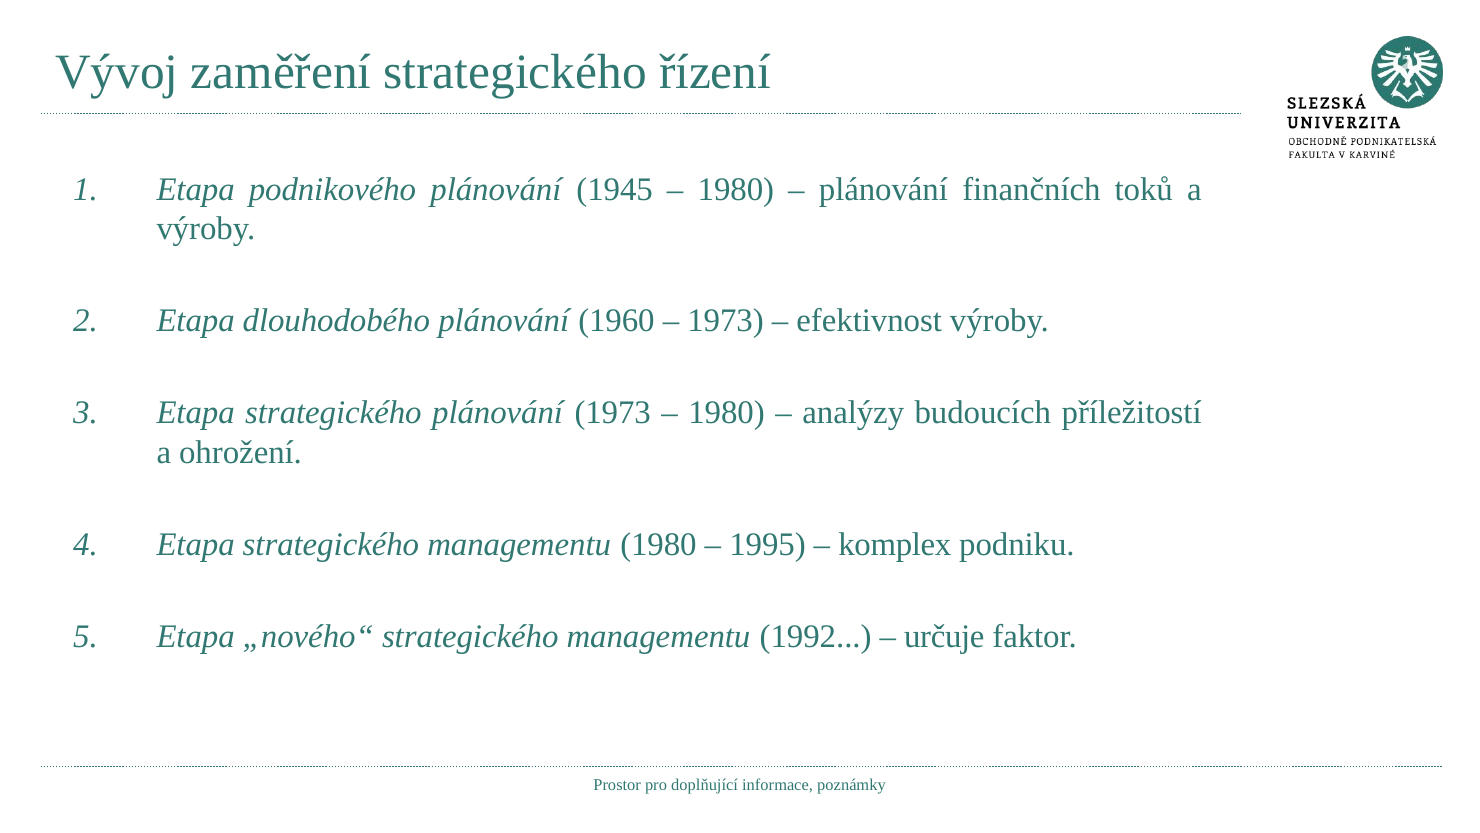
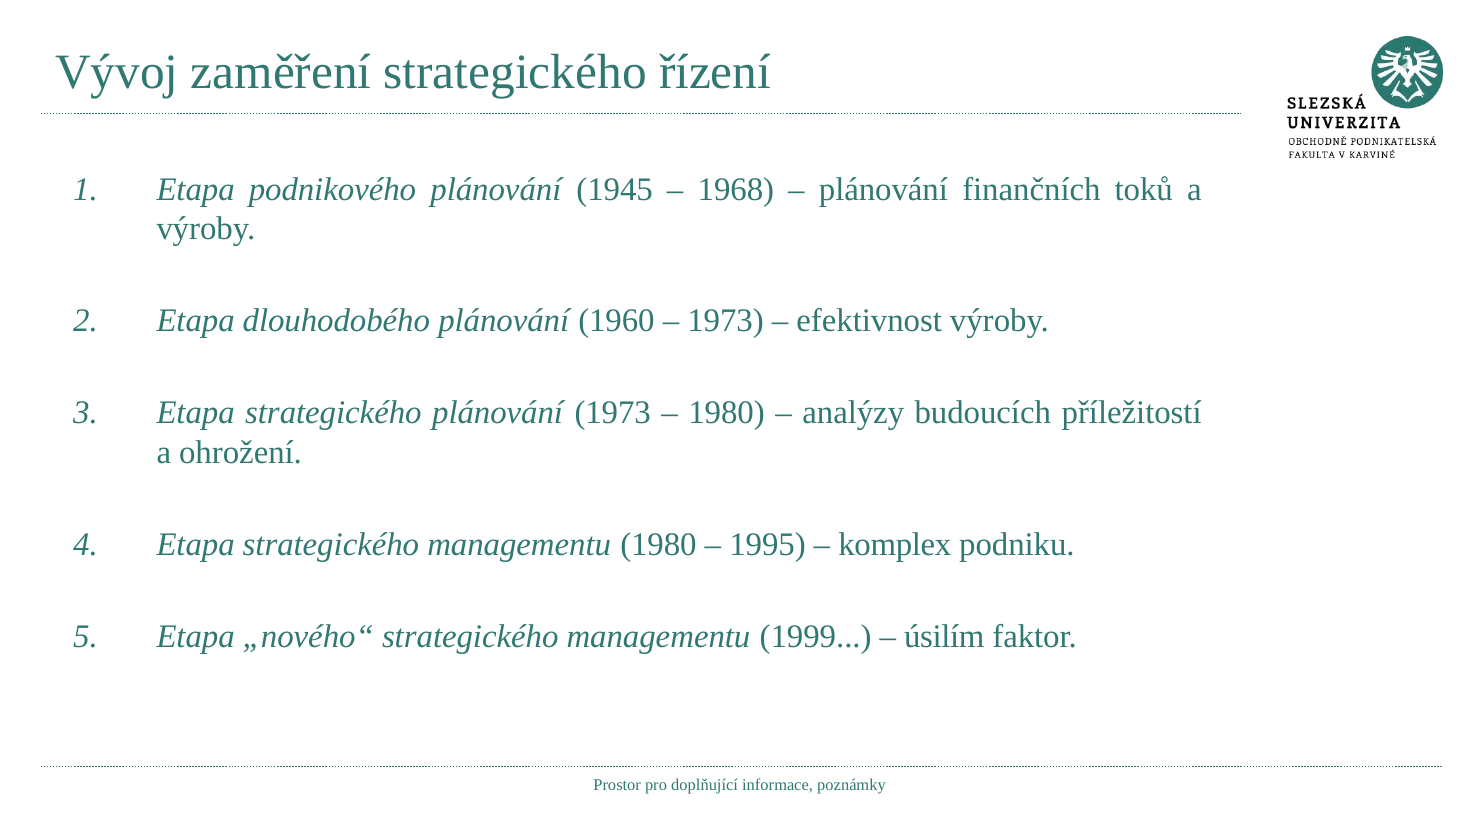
1980: 1980 -> 1968 (736, 189)
1992: 1992 -> 1999 (816, 636)
určuje: určuje -> úsilím (944, 636)
